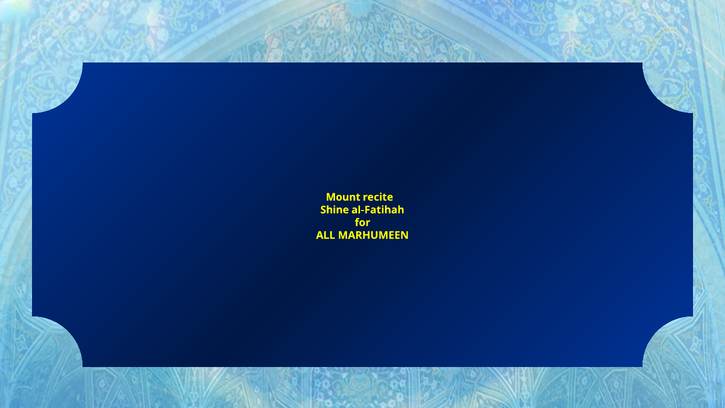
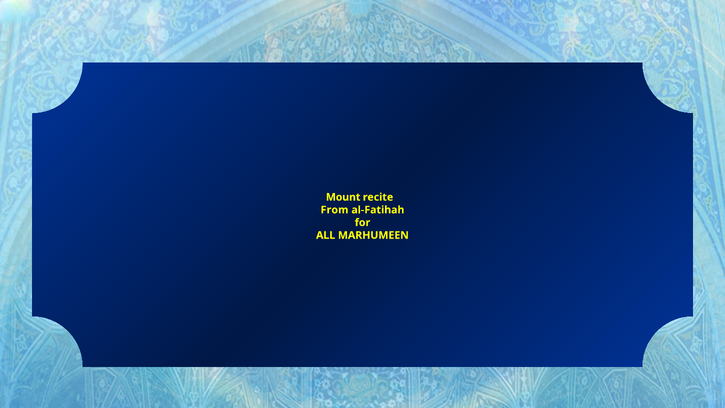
Shine: Shine -> From (335, 210)
